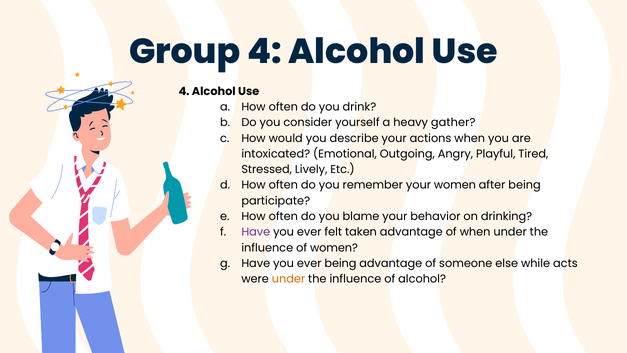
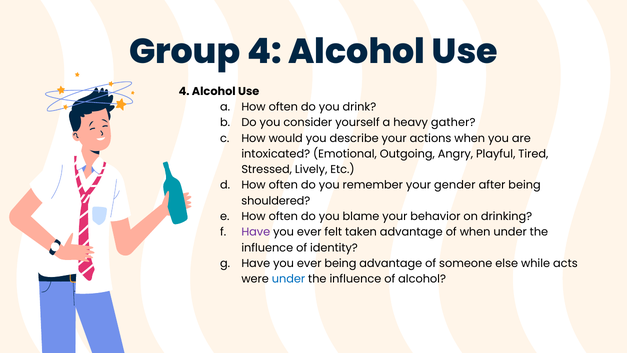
your women: women -> gender (455, 185)
participate: participate -> shouldered (276, 201)
of women: women -> identity (334, 248)
under colour: orange -> blue (288, 279)
